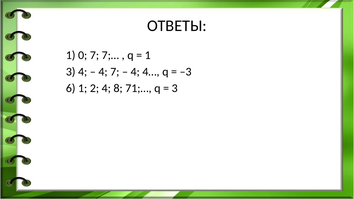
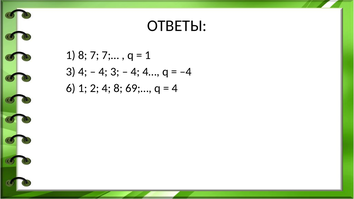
1 0: 0 -> 8 (83, 55)
4 7: 7 -> 3 (115, 72)
–3: –3 -> –4 (186, 72)
71;…: 71;… -> 69;… (138, 88)
3: 3 -> 4 (175, 88)
